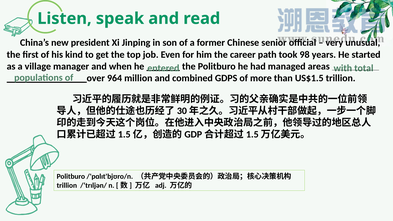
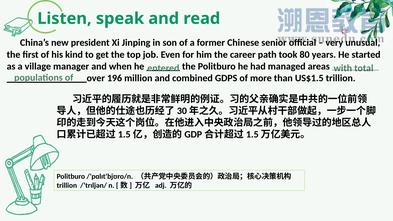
98: 98 -> 80 (305, 55)
964: 964 -> 196 (115, 78)
